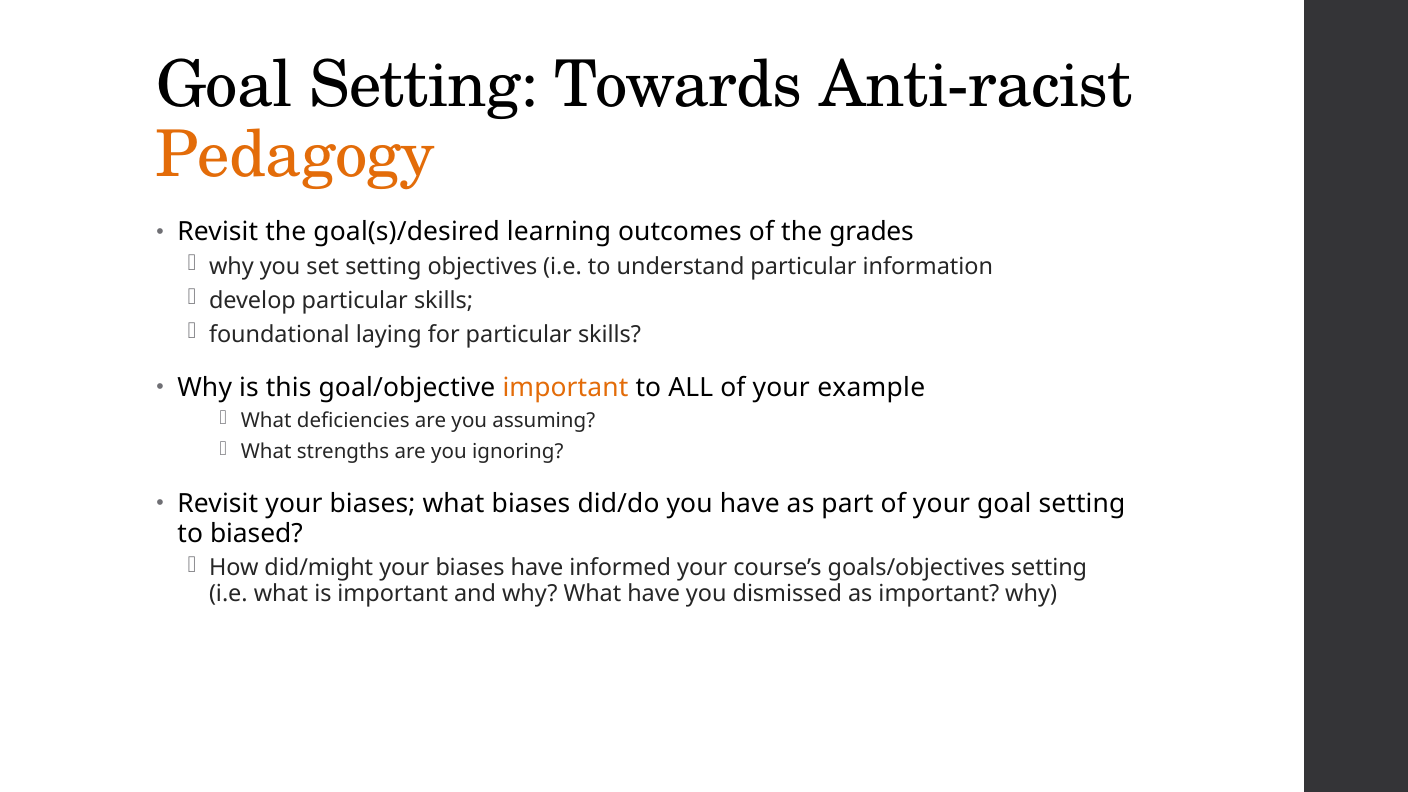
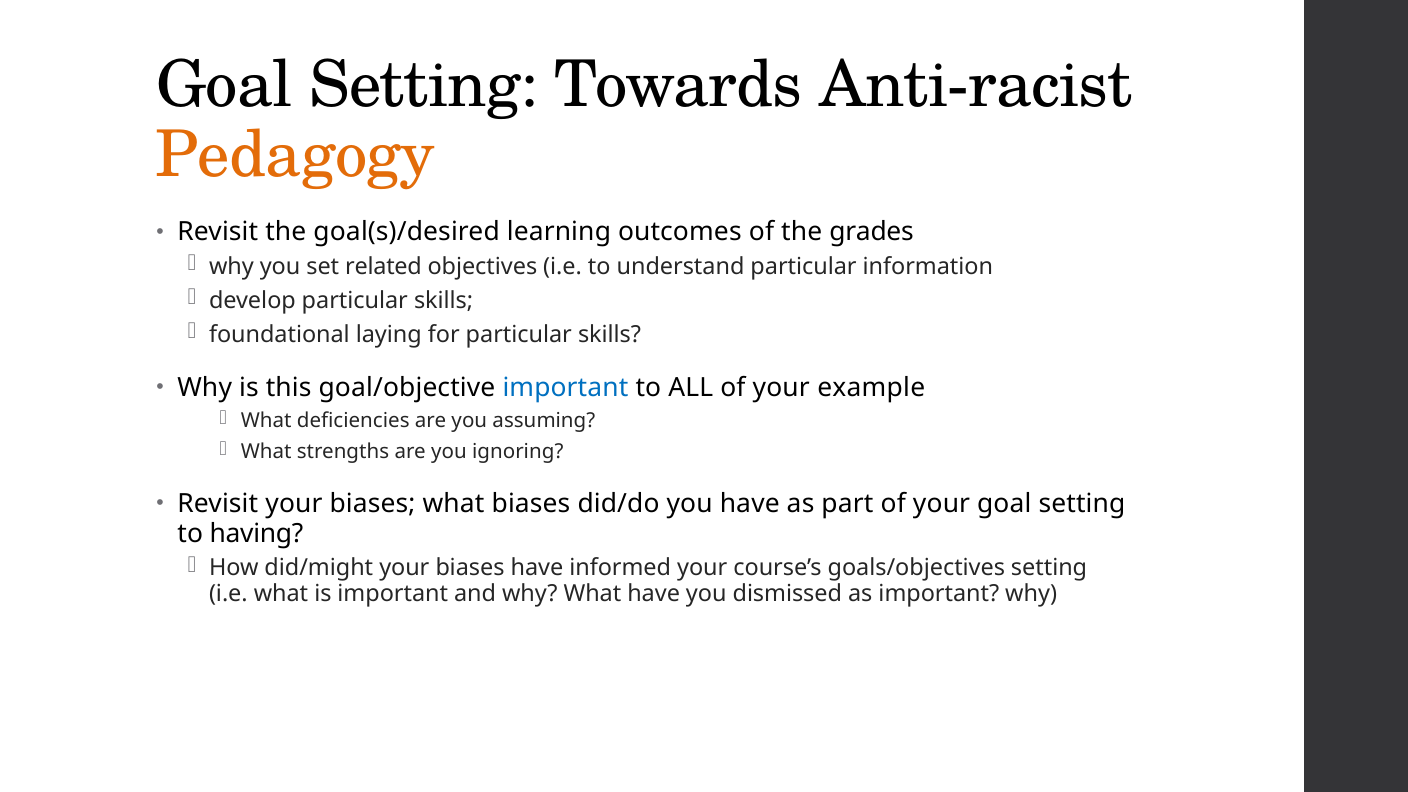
set setting: setting -> related (384, 266)
important colour: orange -> blue (565, 388)
biased: biased -> having (257, 534)
